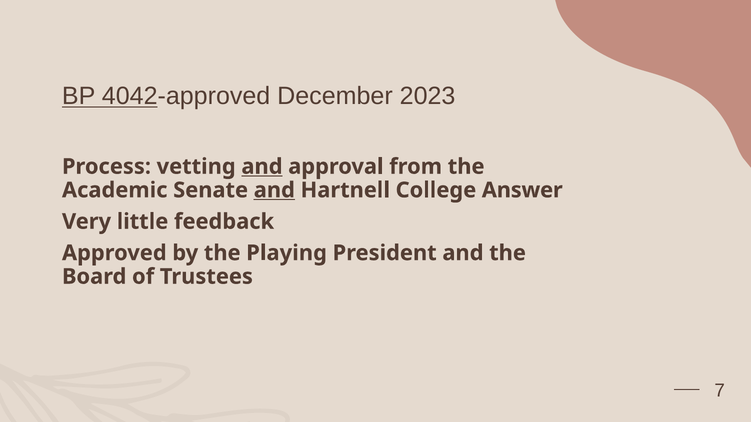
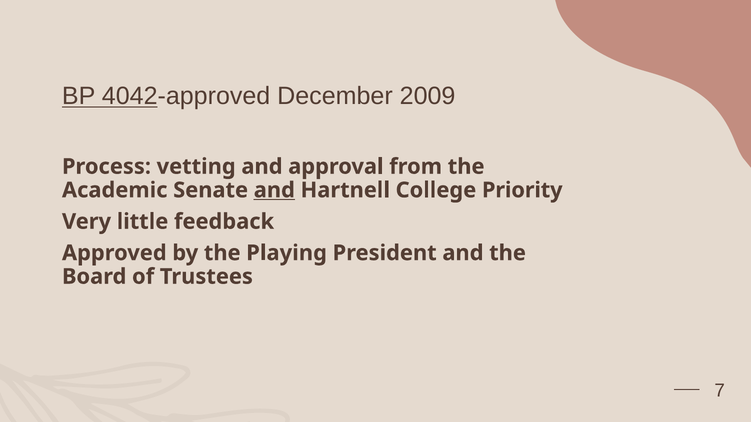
2023: 2023 -> 2009 (428, 96)
and underline: present -> none (262, 167)
Answer: Answer -> Priority (522, 190)
